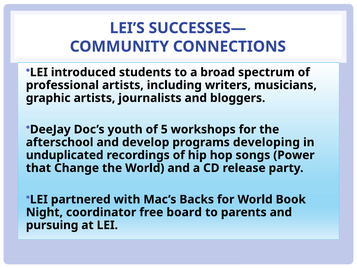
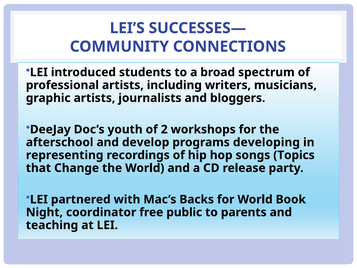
5: 5 -> 2 (164, 129)
unduplicated: unduplicated -> representing (65, 155)
Power: Power -> Topics (294, 155)
board: board -> public (184, 212)
pursuing: pursuing -> teaching (52, 225)
